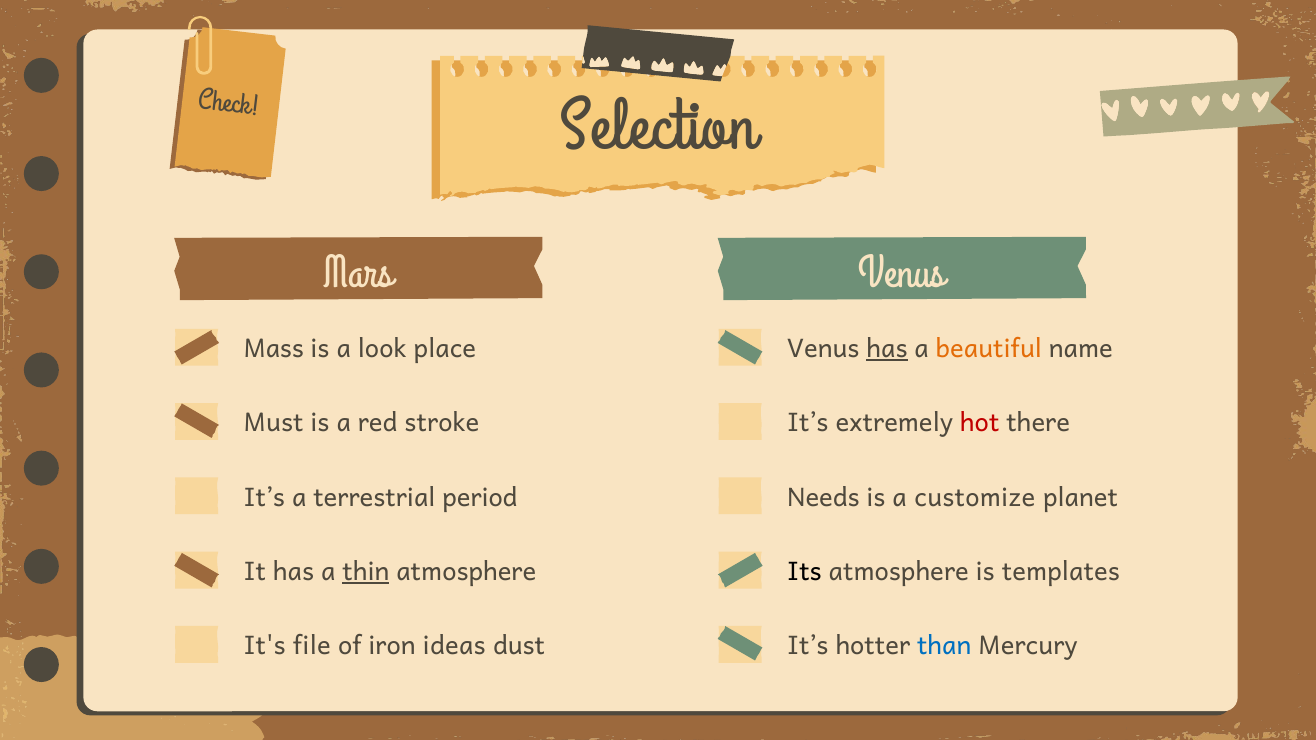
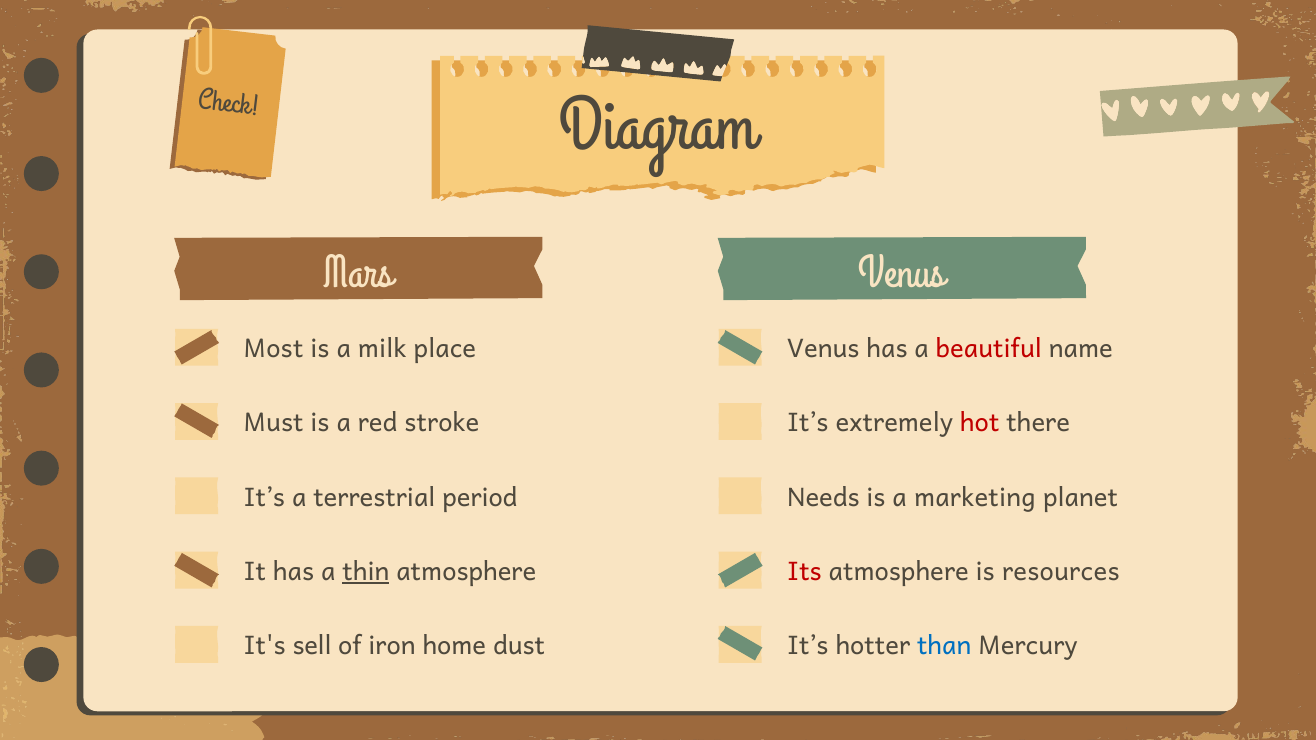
Selection: Selection -> Diagram (658, 123)
Mass: Mass -> Most (274, 349)
look: look -> milk (382, 349)
has underline: present -> none (887, 349)
beautiful colour: orange -> red (989, 349)
customize: customize -> marketing (975, 498)
Its colour: black -> red (804, 572)
templates: templates -> resources (1061, 572)
file: file -> sell (312, 646)
ideas: ideas -> home (454, 646)
